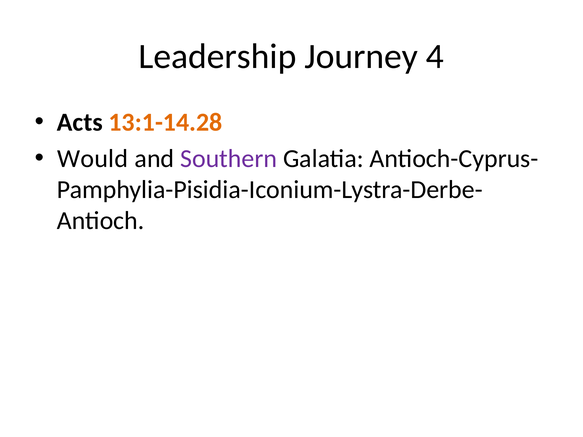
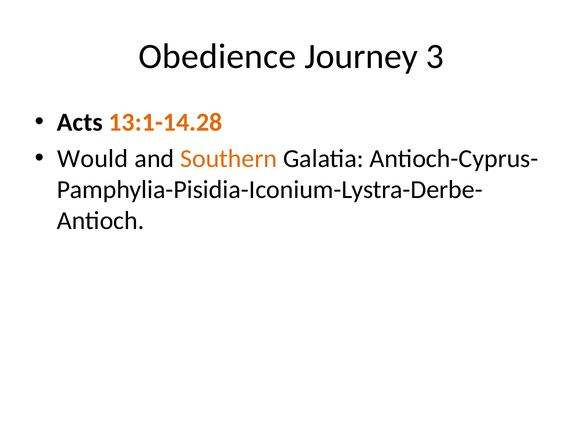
Leadership: Leadership -> Obedience (217, 56)
4: 4 -> 3 (435, 56)
Southern colour: purple -> orange (229, 159)
